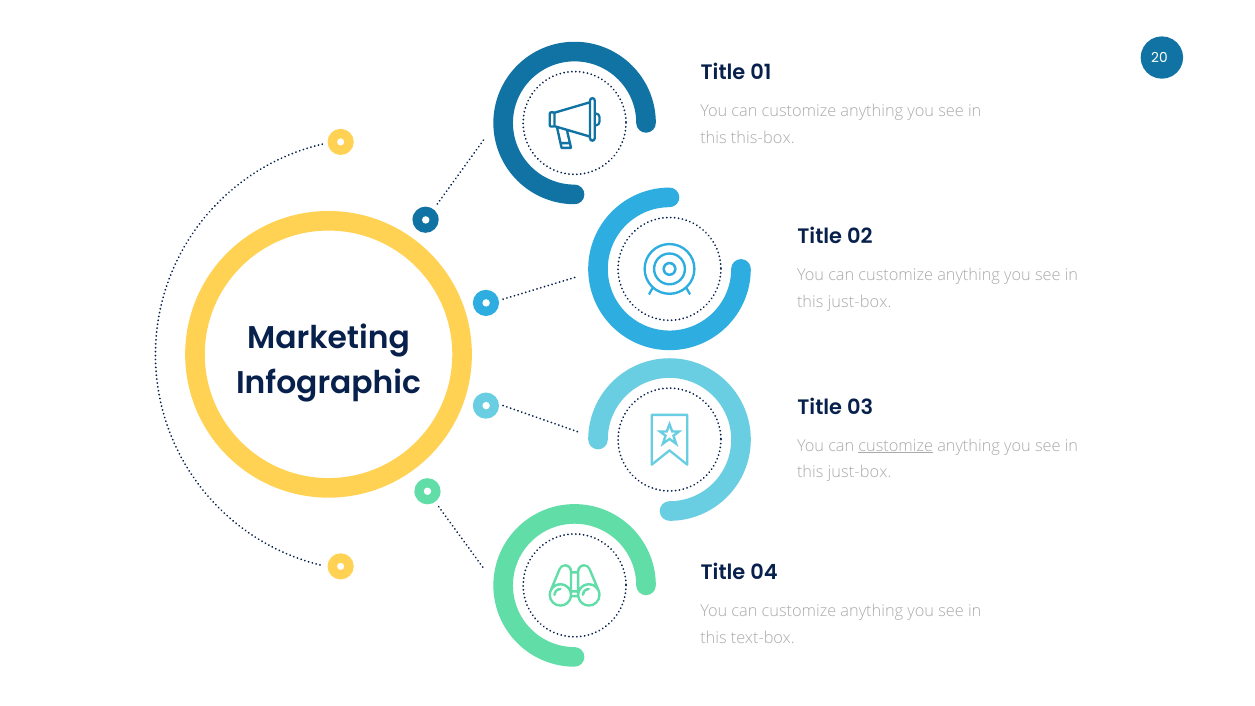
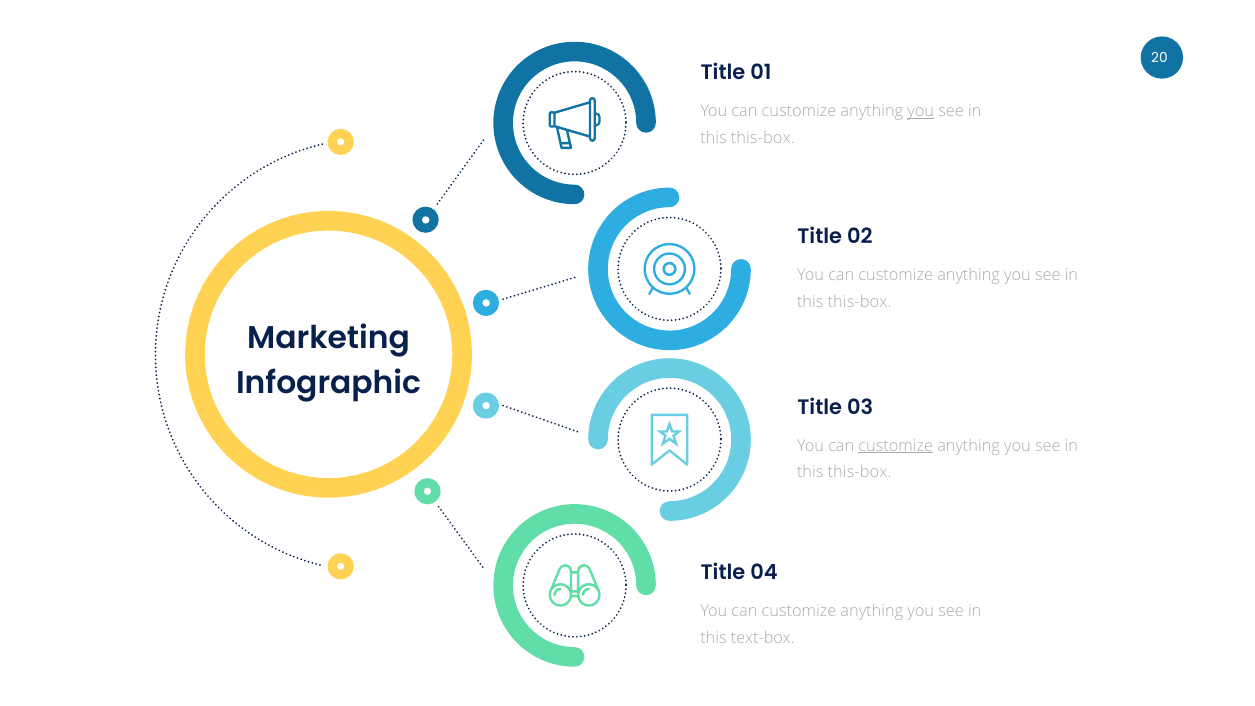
you underline: none -> present (921, 112)
just-box: just-box -> this-box (860, 302)
just-box: just-box -> this-box (860, 473)
